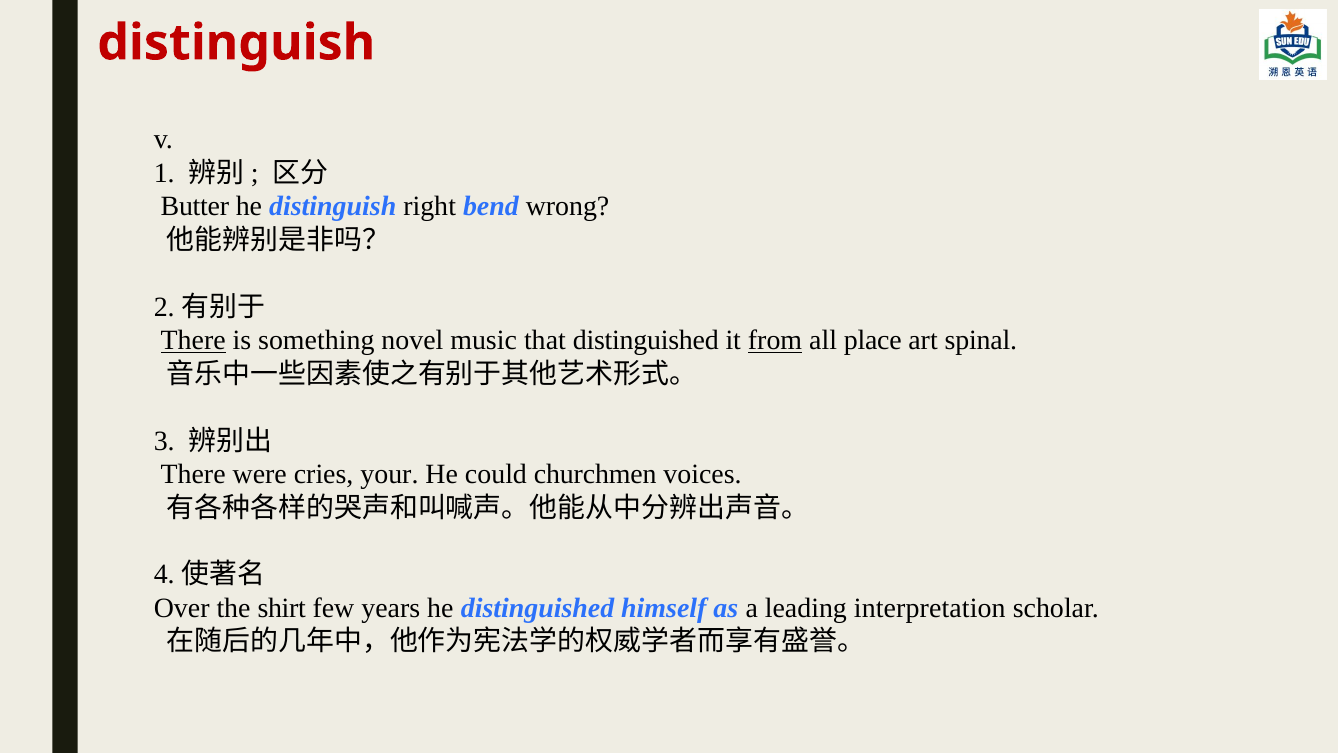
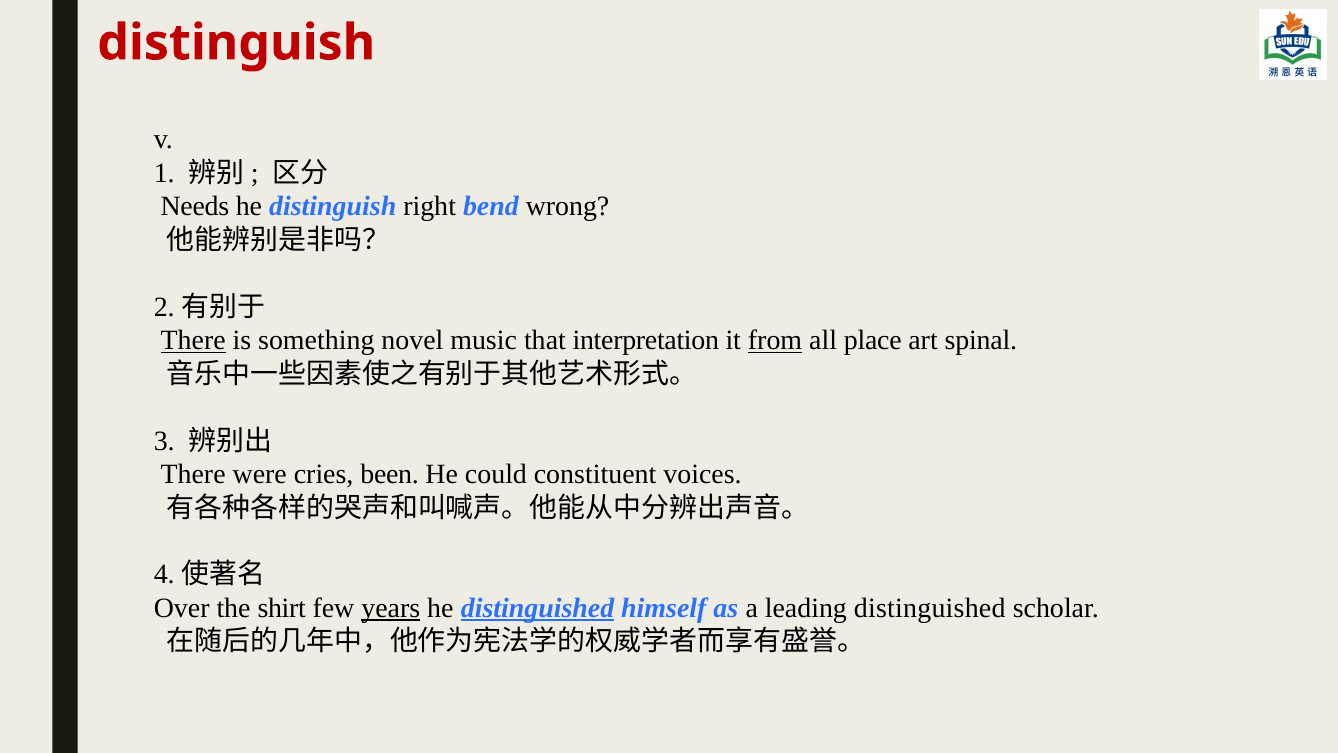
Butter: Butter -> Needs (195, 206)
that distinguished: distinguished -> interpretation (646, 340)
your: your -> been (390, 474)
churchmen: churchmen -> constituent (595, 474)
years underline: none -> present (391, 608)
distinguished underline: none -> present (538, 608)
leading interpretation: interpretation -> distinguished (930, 608)
